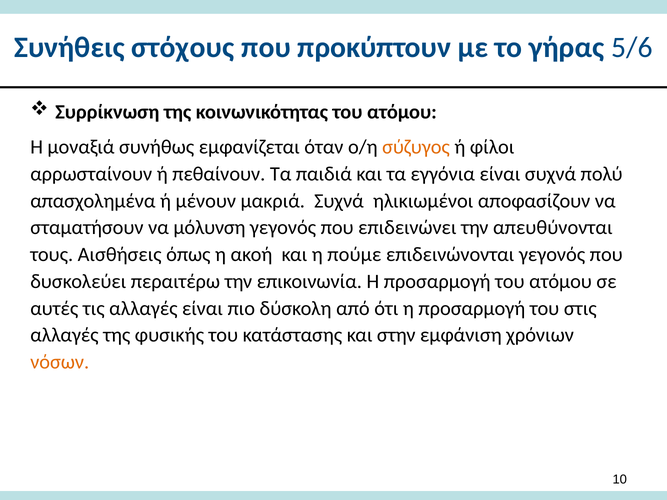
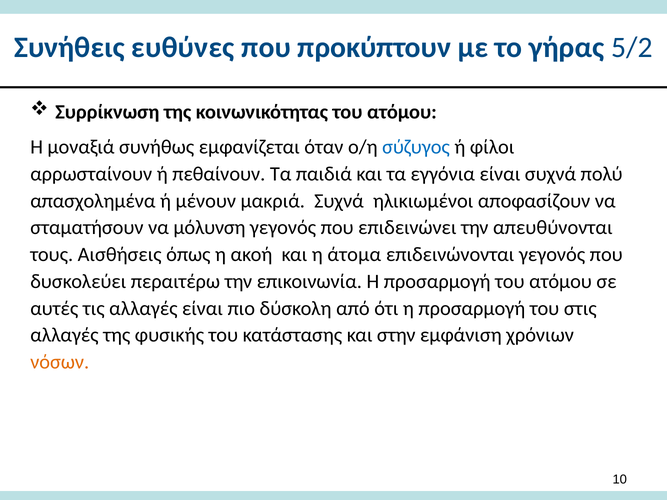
στόχους: στόχους -> ευθύνες (183, 47)
5/6: 5/6 -> 5/2 (632, 47)
σύζυγος colour: orange -> blue (416, 147)
πούμε: πούμε -> άτομα (354, 255)
